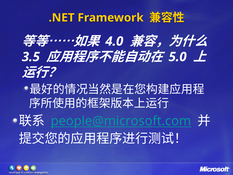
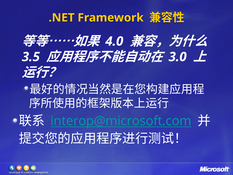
5.0: 5.0 -> 3.0 (178, 57)
people@microsoft.com: people@microsoft.com -> interop@microsoft.com (121, 121)
